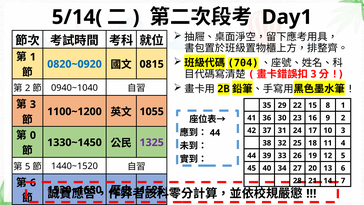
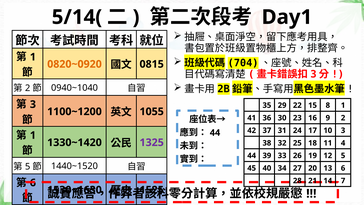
0820~0920 colour: blue -> orange (74, 64)
0: 0 -> 1 (33, 135)
1330~1450: 1330~1450 -> 1330~1420 (74, 142)
